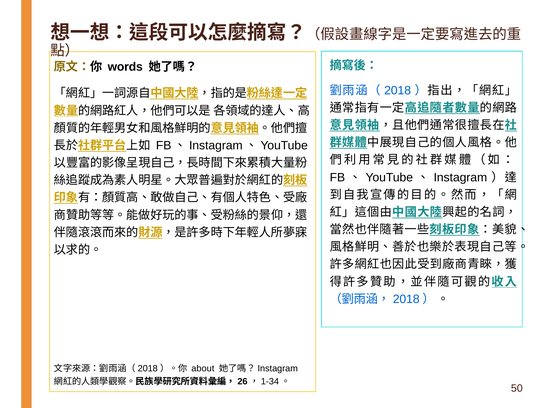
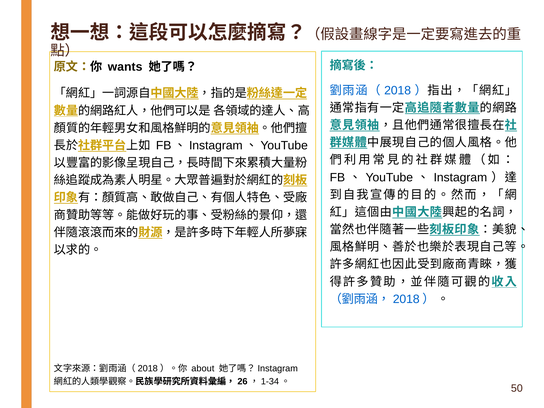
words: words -> wants (125, 67)
